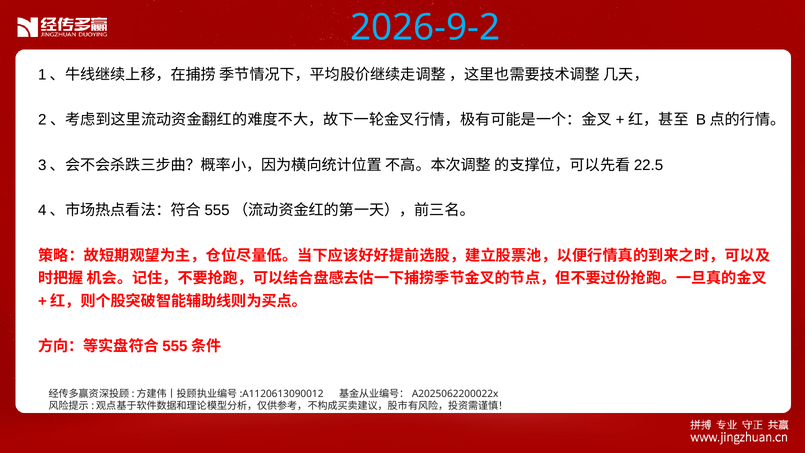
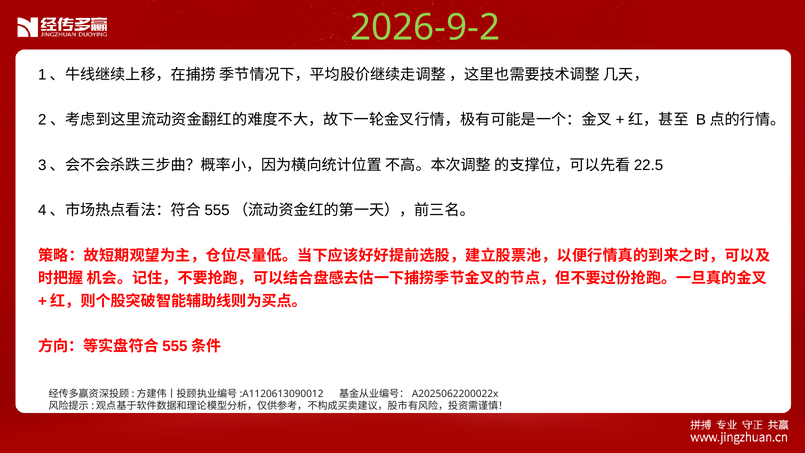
2026-9-2 colour: light blue -> light green (425, 28)
